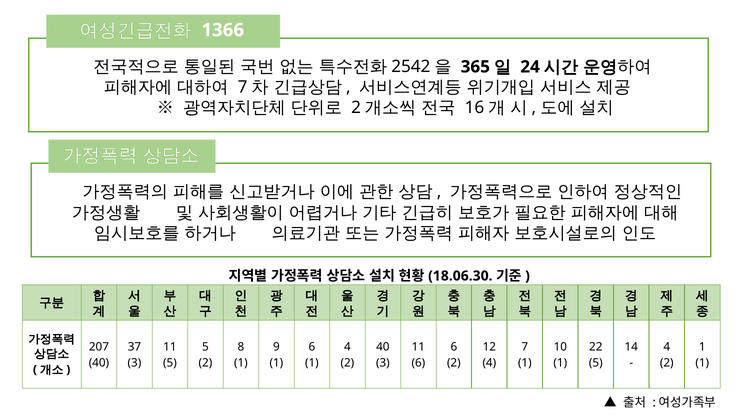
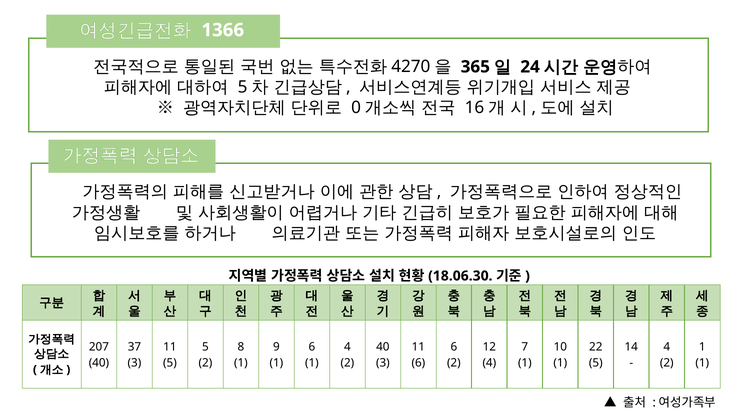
2542: 2542 -> 4270 (411, 67)
7: 7 -> 5 (243, 87)
2: 2 -> 0 (356, 108)
